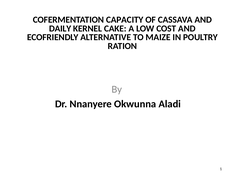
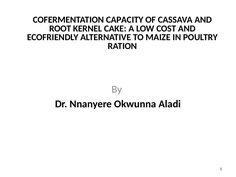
DAILY: DAILY -> ROOT (60, 28)
